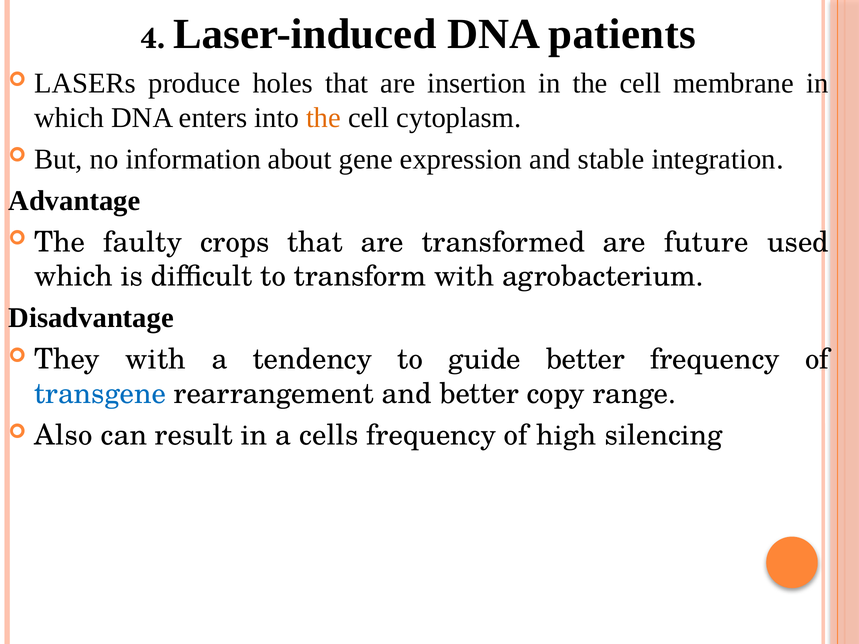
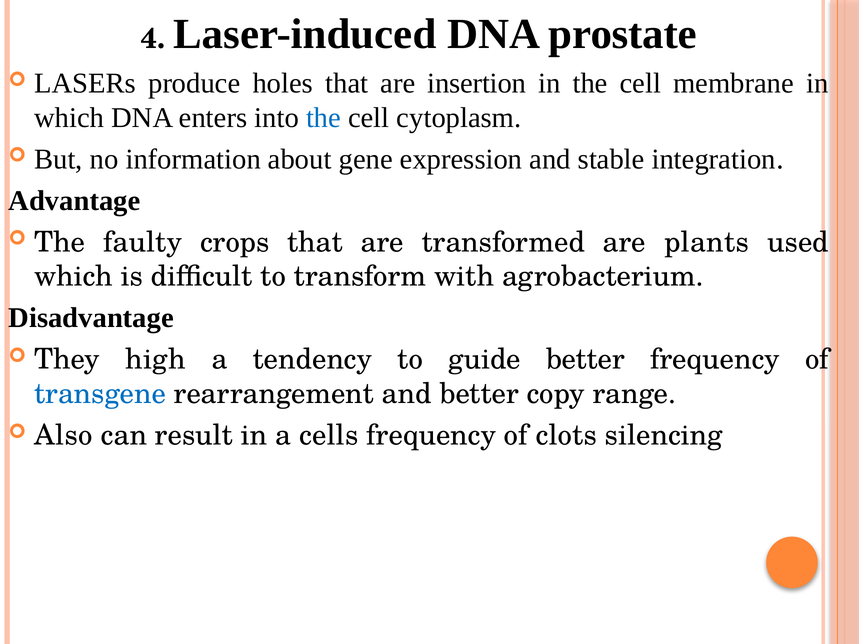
patients: patients -> prostate (623, 34)
the colour: orange -> blue (323, 118)
future: future -> plants (706, 242)
They with: with -> high (156, 360)
high: high -> clots (566, 436)
